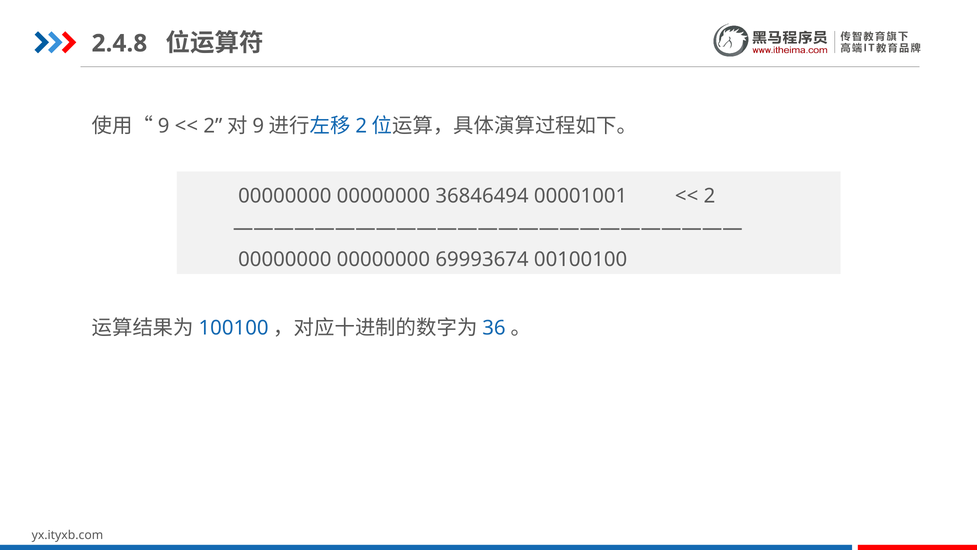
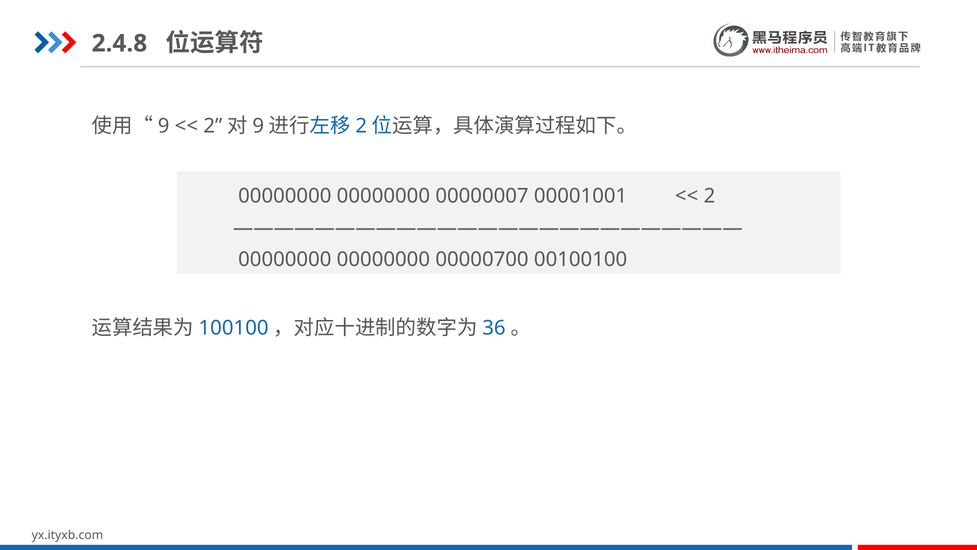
36846494: 36846494 -> 00000007 (482, 196)
69993674: 69993674 -> 00000700 (482, 259)
